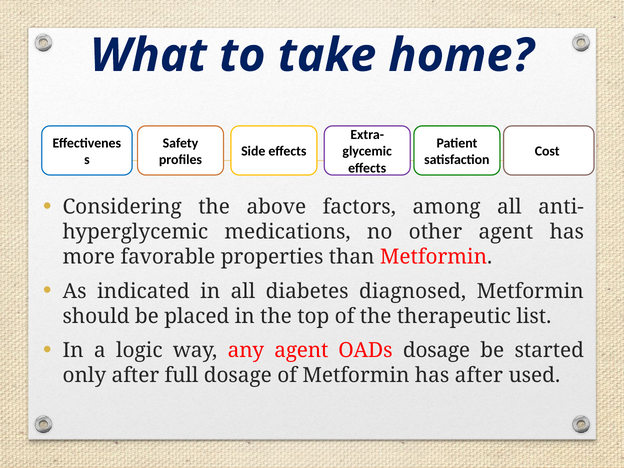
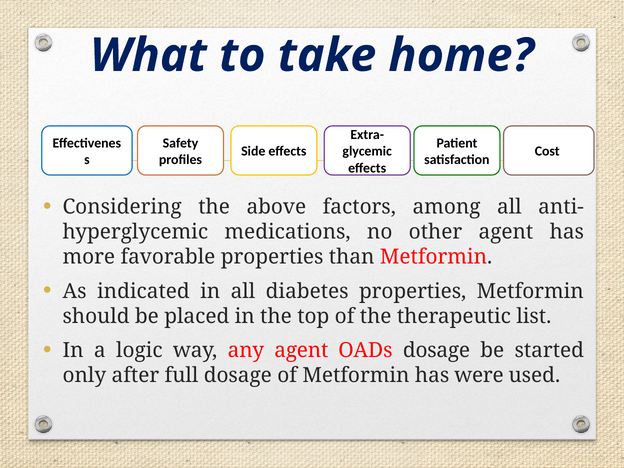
diabetes diagnosed: diagnosed -> properties (413, 291)
has after: after -> were (479, 375)
